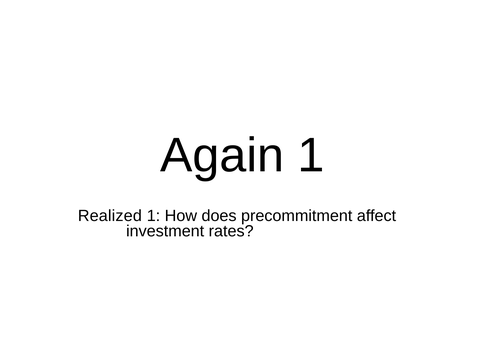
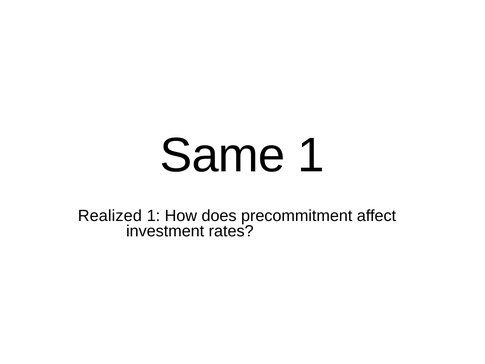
Again: Again -> Same (222, 155)
